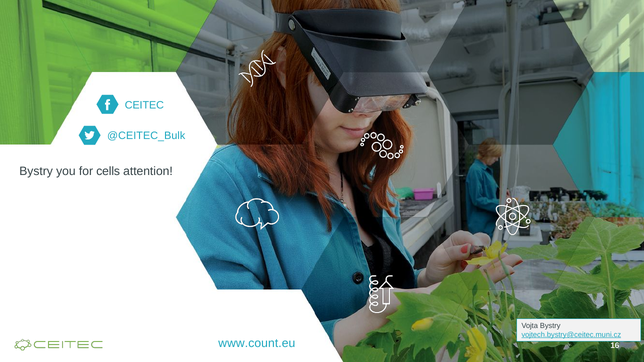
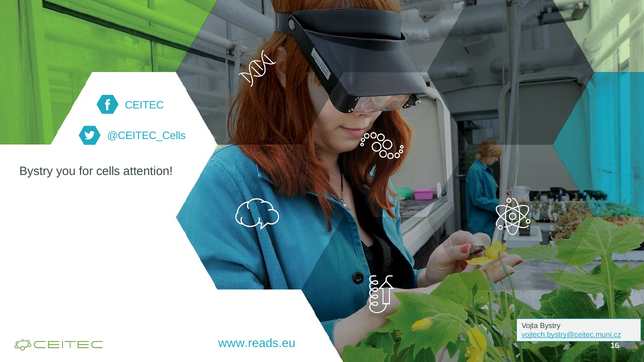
@CEITEC_Bulk: @CEITEC_Bulk -> @CEITEC_Cells (146, 136)
www.count.eu: www.count.eu -> www.reads.eu (257, 343)
